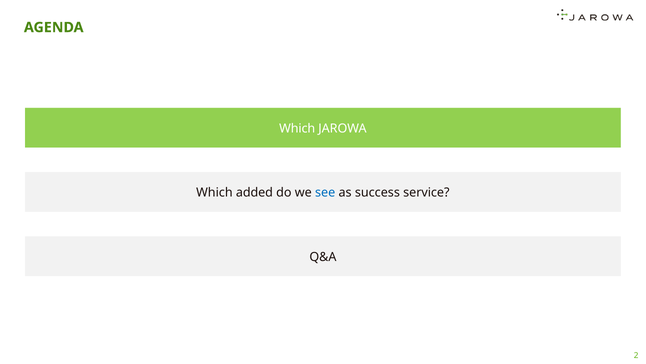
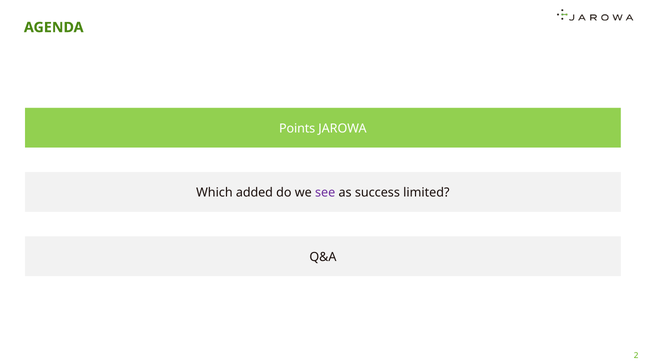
Which: Which -> Points (297, 128)
see colour: blue -> purple (325, 193)
service: service -> limited (426, 193)
